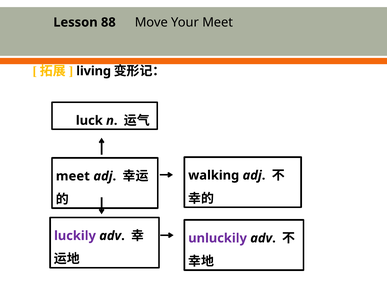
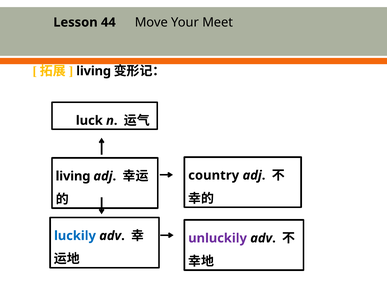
88: 88 -> 44 (108, 22)
walking: walking -> country (214, 175)
meet: meet -> living (73, 176)
luckily colour: purple -> blue (75, 236)
